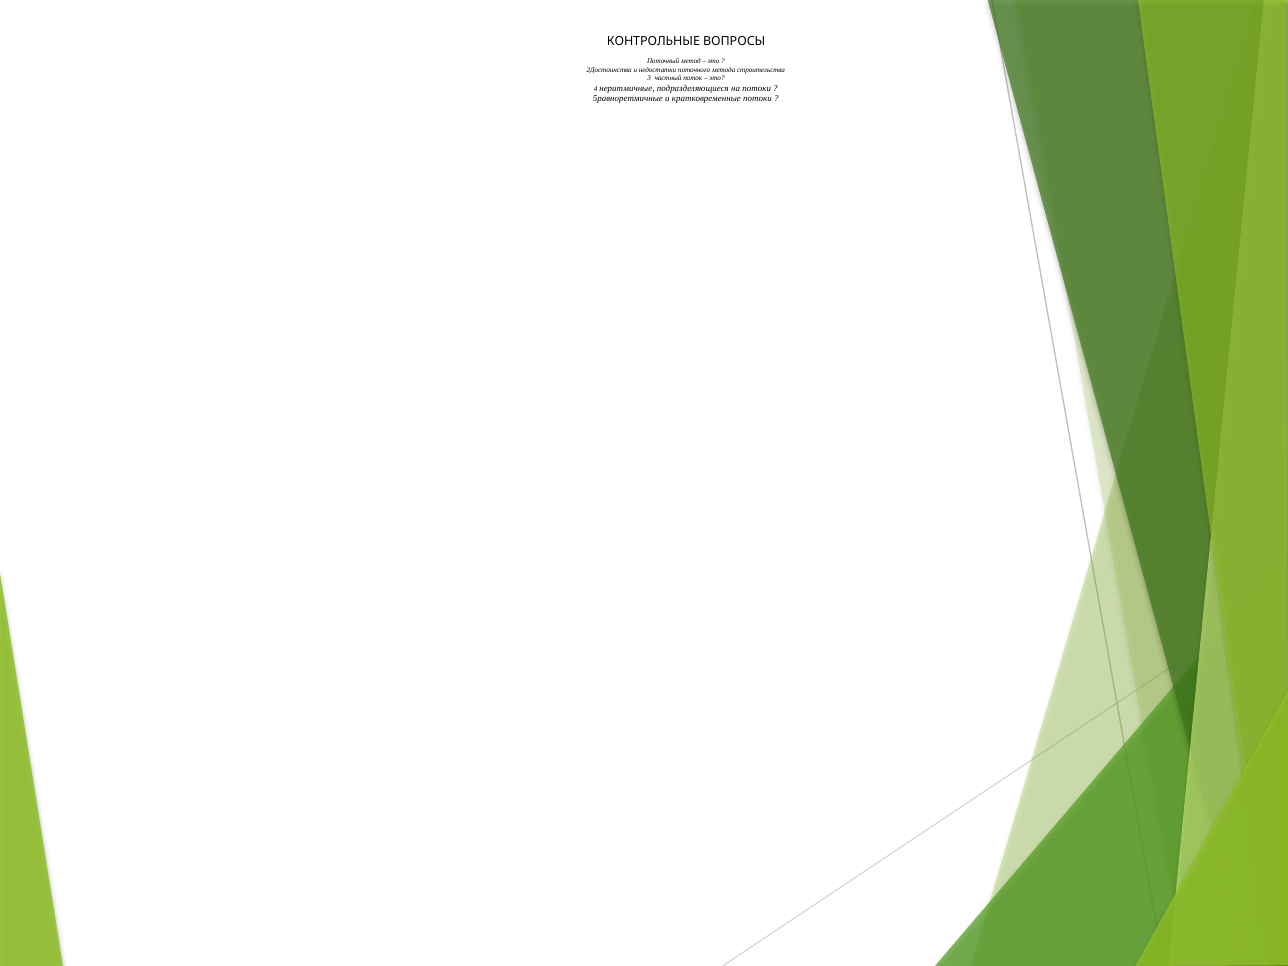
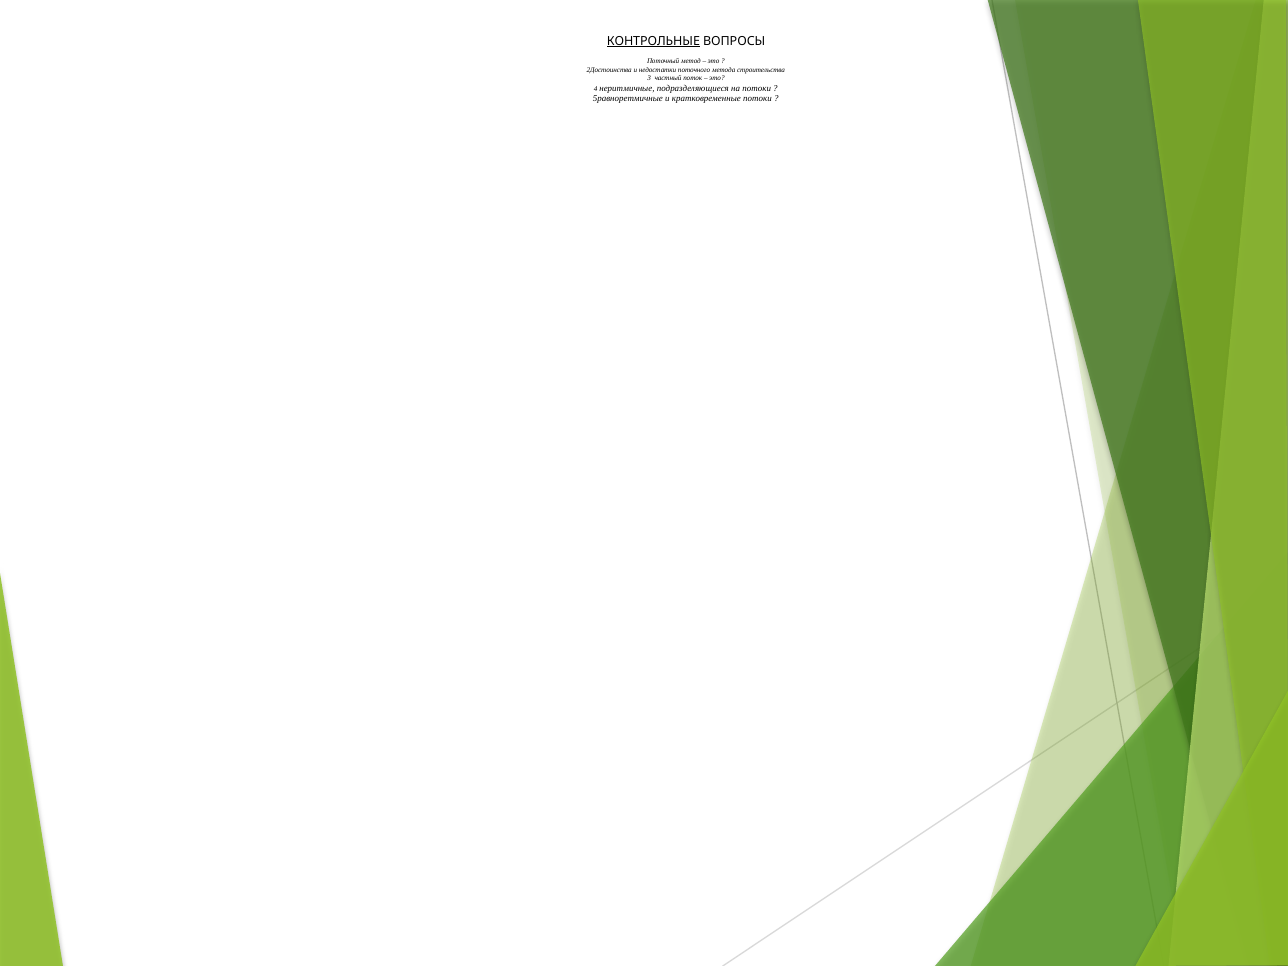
КОНТРОЛЬНЫЕ underline: none -> present (653, 41)
